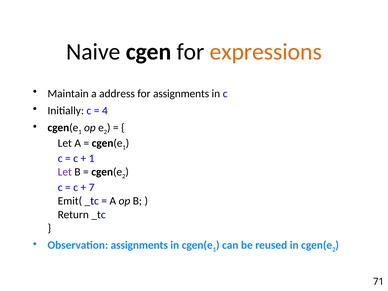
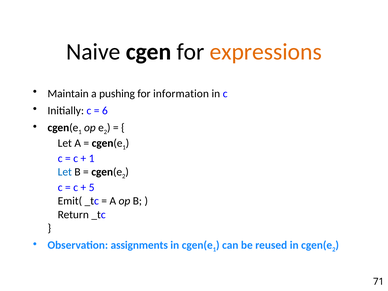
address: address -> pushing (117, 94)
for assignments: assignments -> information (181, 94)
4: 4 -> 6 (105, 111)
Let colour: purple -> blue (65, 172)
7: 7 -> 5 (92, 187)
